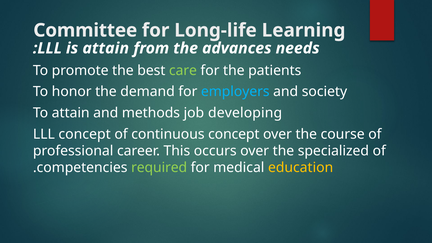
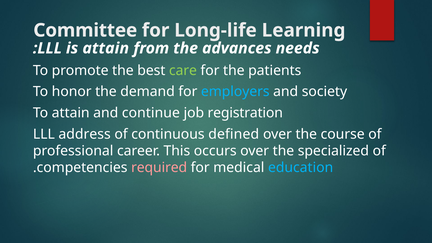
methods: methods -> continue (151, 113)
developing: developing -> registration (245, 113)
LLL concept: concept -> address (85, 134)
continuous concept: concept -> defined (234, 134)
required colour: light green -> pink (159, 168)
education colour: yellow -> light blue (301, 168)
